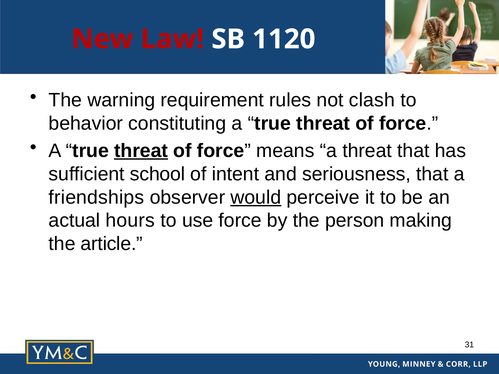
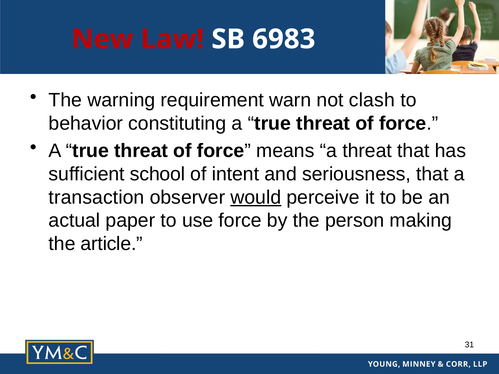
1120: 1120 -> 6983 (284, 39)
rules: rules -> warn (290, 100)
threat underline: present -> none (141, 151)
friendships: friendships -> transaction (97, 197)
hours: hours -> paper (130, 221)
